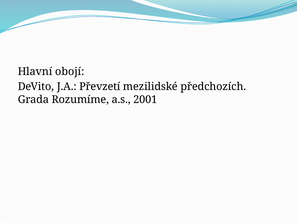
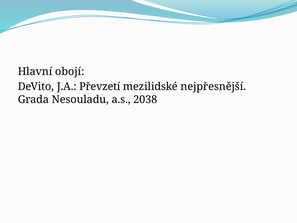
předchozích: předchozích -> nejpřesnější (213, 87)
Rozumíme: Rozumíme -> Nesouladu (80, 99)
2001: 2001 -> 2038 (145, 99)
